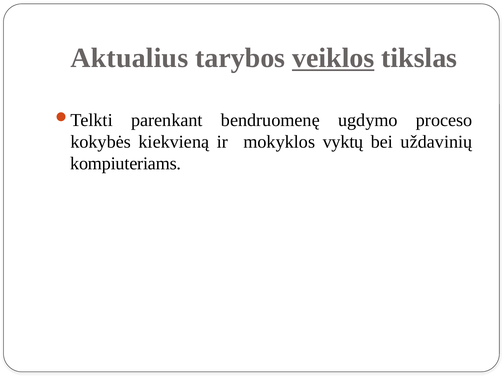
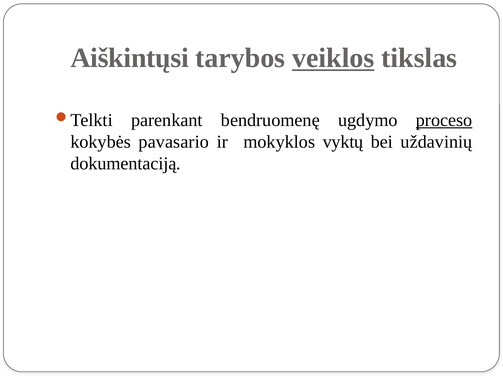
Aktualius: Aktualius -> Aiškintųsi (130, 58)
proceso underline: none -> present (444, 120)
kiekvieną: kiekvieną -> pavasario (174, 142)
kompiuteriams: kompiuteriams -> dokumentaciją (126, 164)
